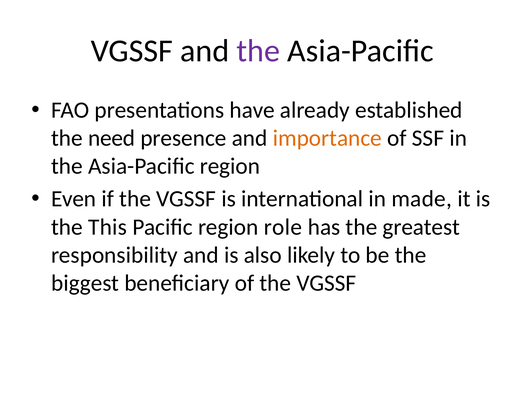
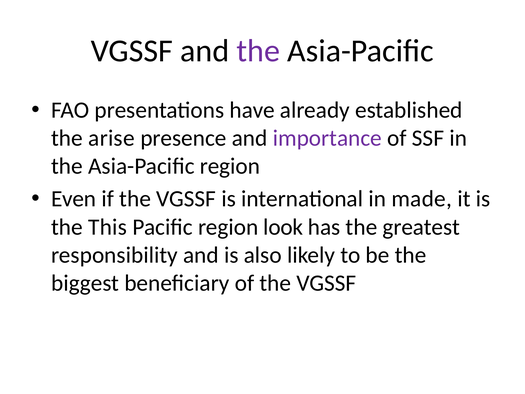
need: need -> arise (111, 138)
importance colour: orange -> purple (327, 138)
role: role -> look (283, 227)
